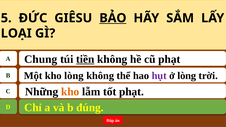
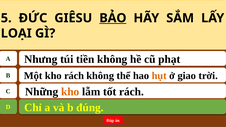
Chung: Chung -> Nhưng (41, 59)
tiền underline: present -> none (85, 59)
kho lòng: lòng -> rách (74, 76)
hụt colour: purple -> orange (159, 76)
ở lòng: lòng -> giao (187, 76)
tốt phạt: phạt -> rách (131, 92)
